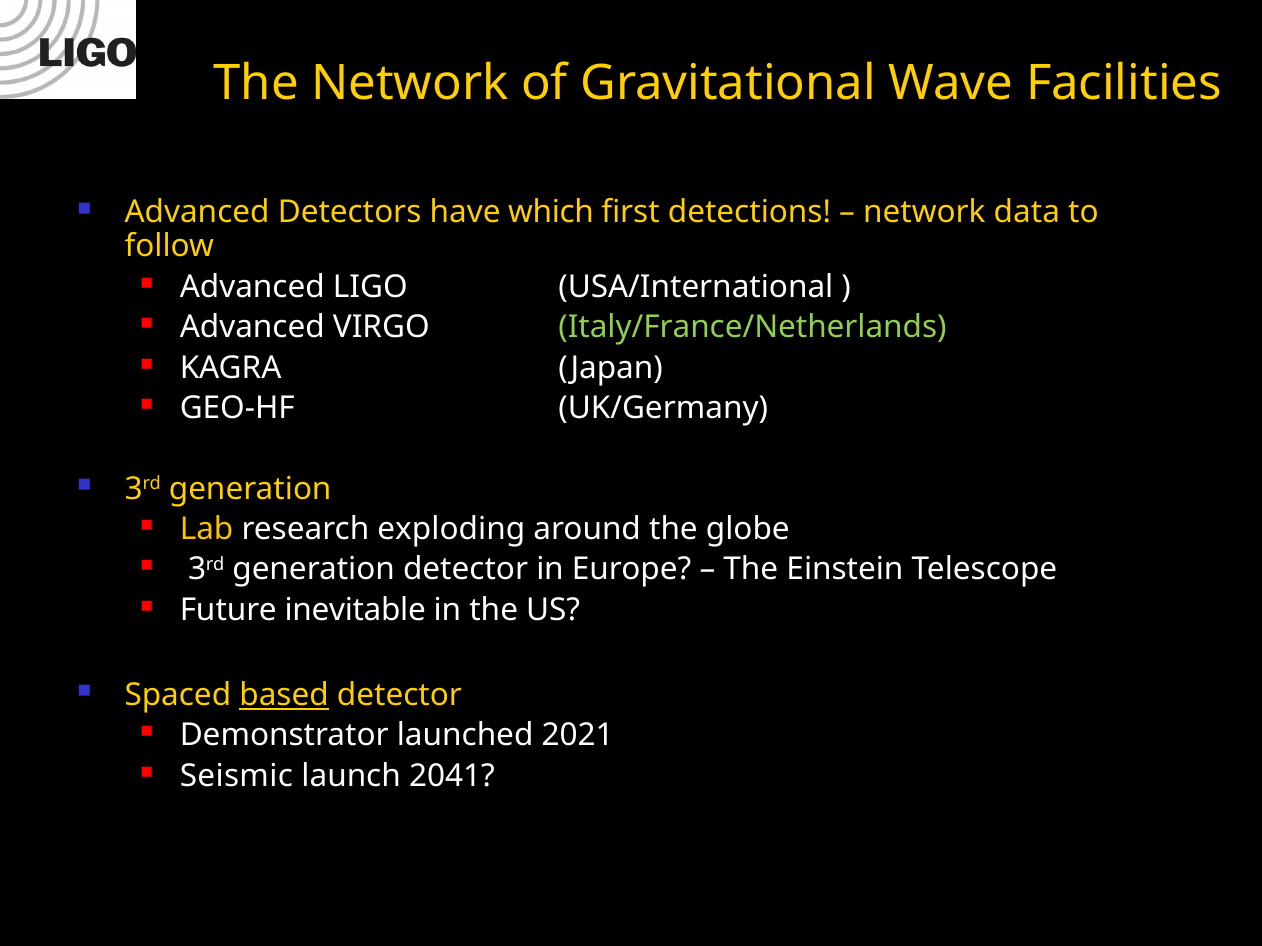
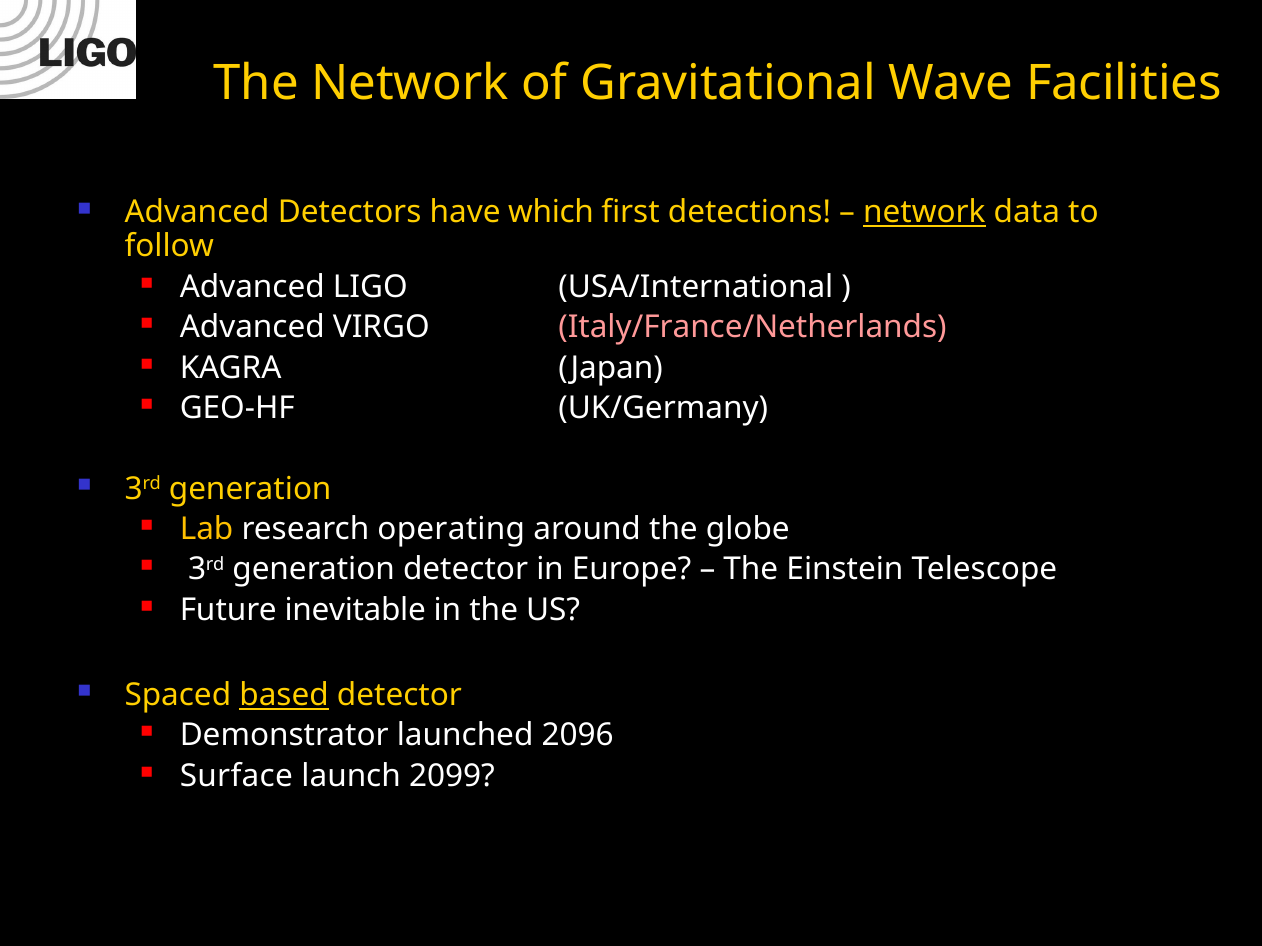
network underline: none -> present (924, 213)
Italy/France/Netherlands colour: light green -> pink (752, 327)
exploding: exploding -> operating (451, 529)
2021: 2021 -> 2096 (578, 736)
Seismic: Seismic -> Surface (236, 776)
2041: 2041 -> 2099 (452, 776)
